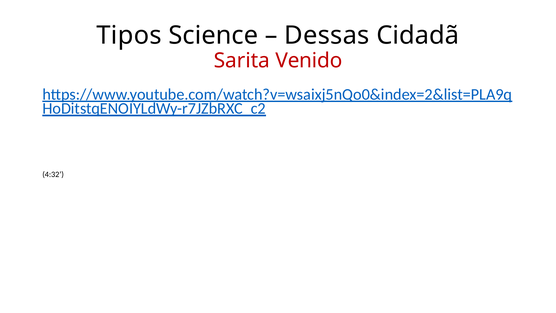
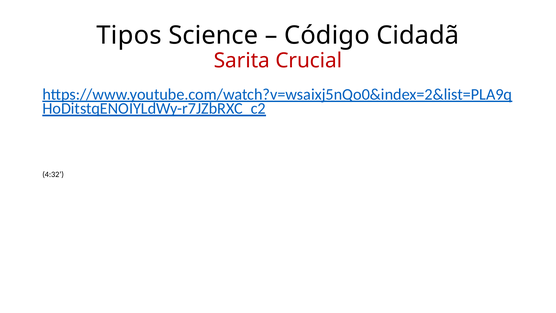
Dessas: Dessas -> Código (327, 35)
Venido: Venido -> Crucial (309, 60)
